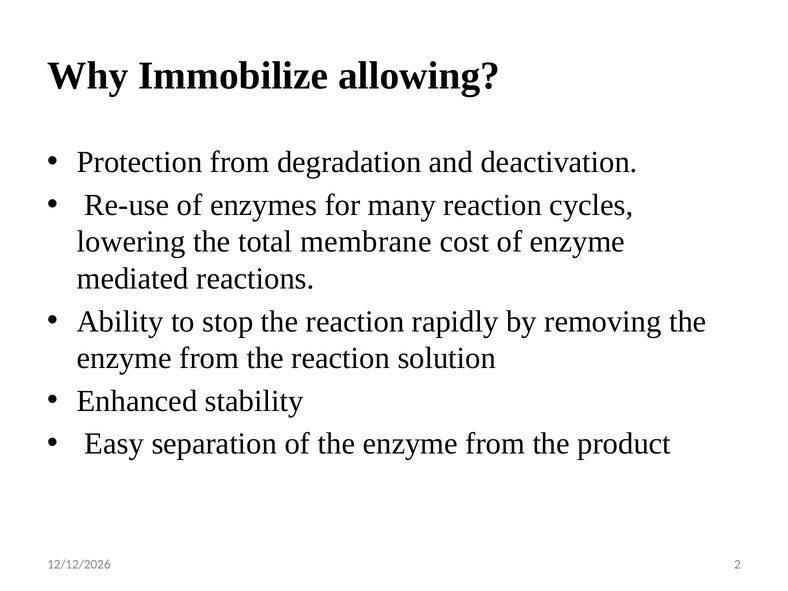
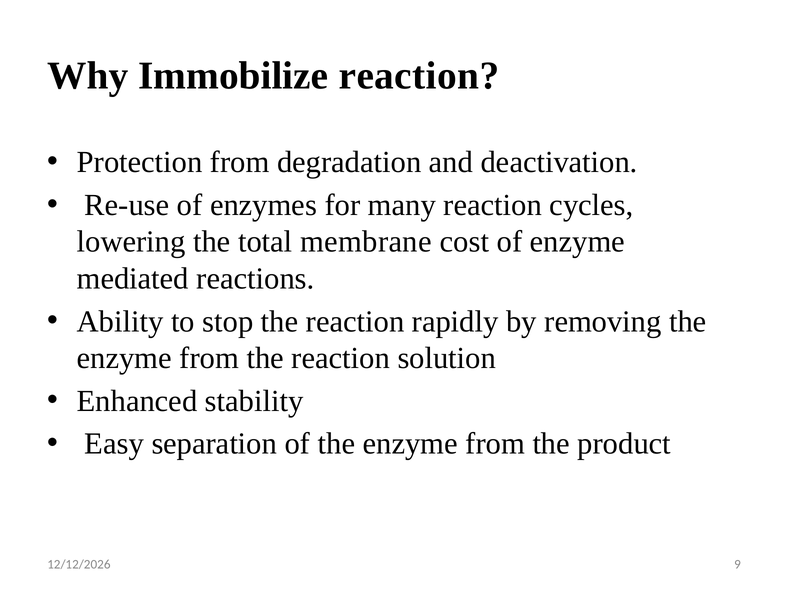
Immobilize allowing: allowing -> reaction (419, 76)
2: 2 -> 9 (737, 564)
